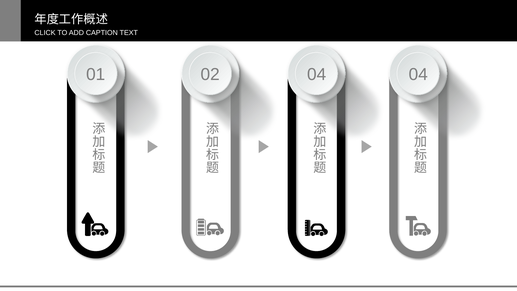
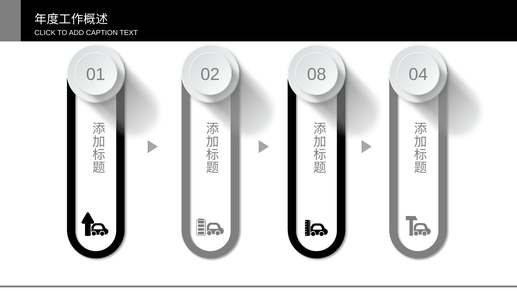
02 04: 04 -> 08 (317, 74)
